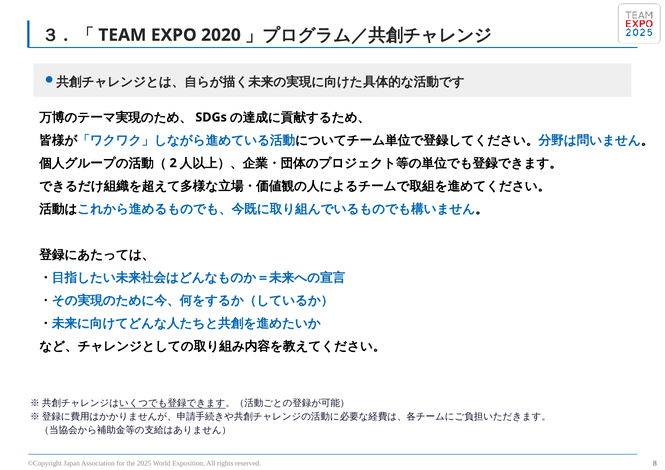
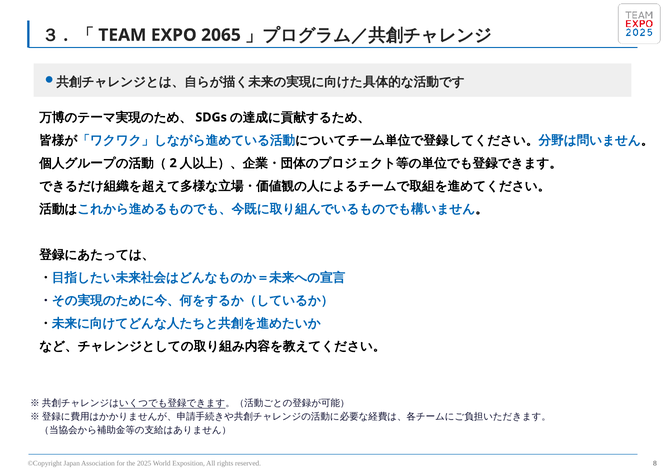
2020: 2020 -> 2065 (221, 35)
